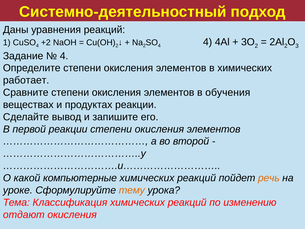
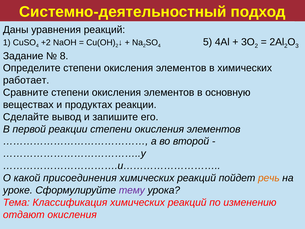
4: 4 -> 5 (208, 42)
4: 4 -> 8 (64, 56)
обучения: обучения -> основную (228, 92)
компьютерные: компьютерные -> присоединения (80, 178)
тему colour: orange -> purple (132, 190)
